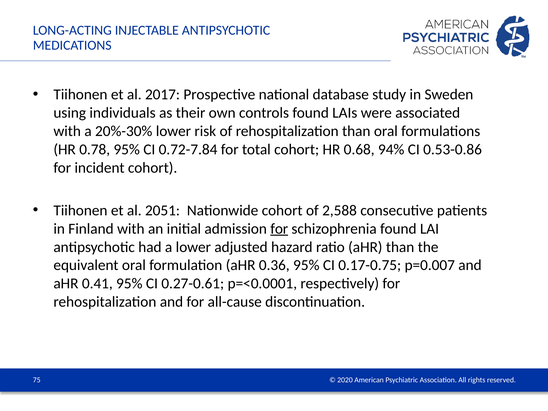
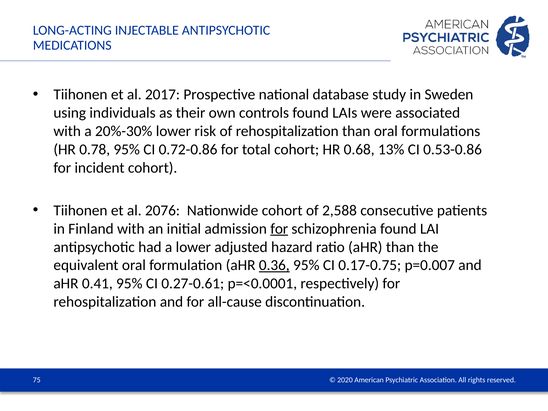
0.72-7.84: 0.72-7.84 -> 0.72-0.86 (188, 149)
94%: 94% -> 13% (391, 149)
2051: 2051 -> 2076 (162, 210)
0.36 underline: none -> present (274, 265)
